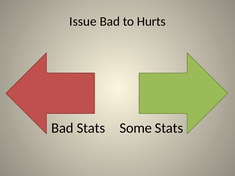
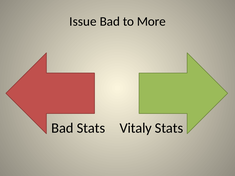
Hurts: Hurts -> More (151, 21)
Some: Some -> Vitaly (136, 128)
